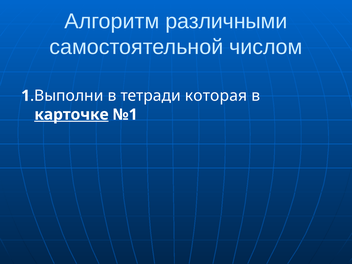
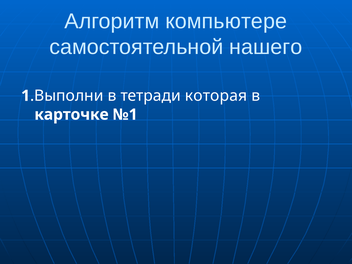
различными: различными -> компьютере (226, 21)
числом: числом -> нашего (266, 47)
карточке underline: present -> none (71, 115)
